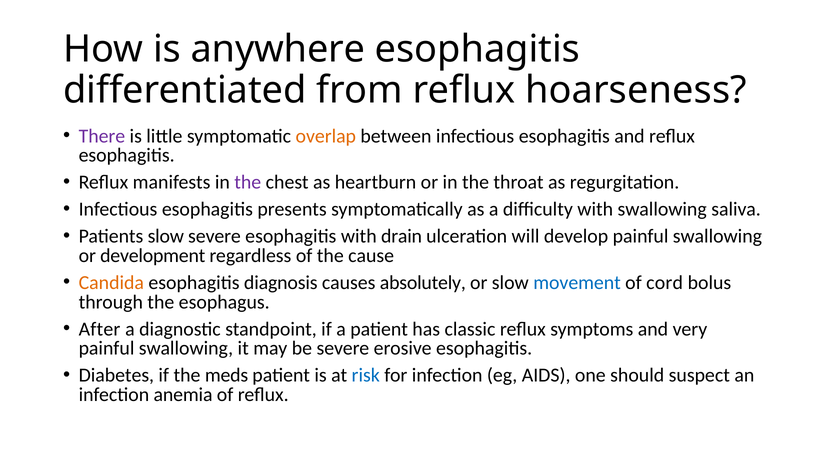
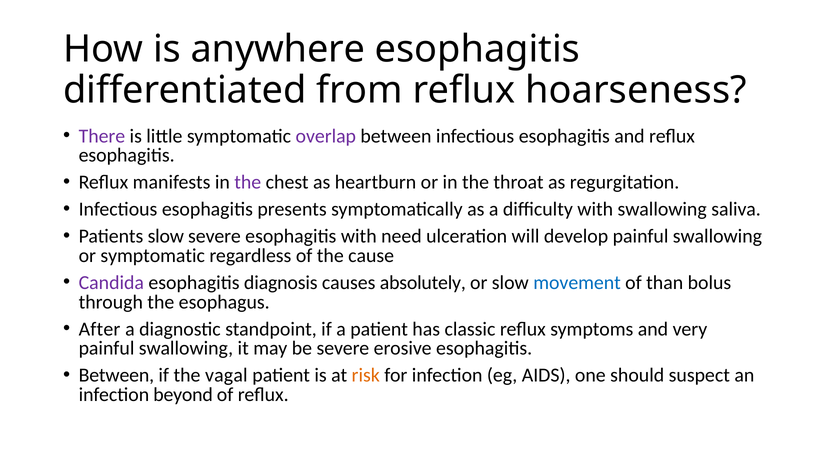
overlap colour: orange -> purple (326, 136)
drain: drain -> need (401, 236)
or development: development -> symptomatic (153, 256)
Candida colour: orange -> purple (111, 283)
cord: cord -> than (665, 283)
Diabetes: Diabetes -> Between (116, 375)
meds: meds -> vagal (226, 375)
risk colour: blue -> orange (366, 375)
anemia: anemia -> beyond (183, 394)
